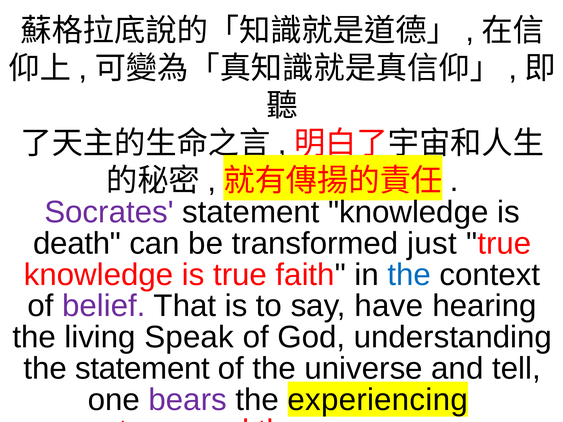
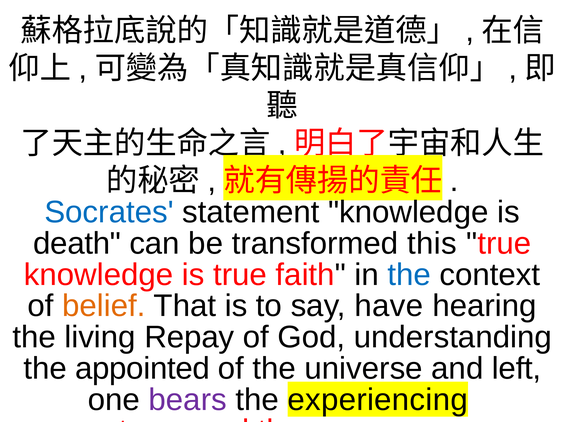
Socrates colour: purple -> blue (109, 212)
just: just -> this (432, 244)
belief colour: purple -> orange (104, 306)
Speak: Speak -> Repay (189, 337)
the statement: statement -> appointed (143, 369)
tell: tell -> left (517, 369)
